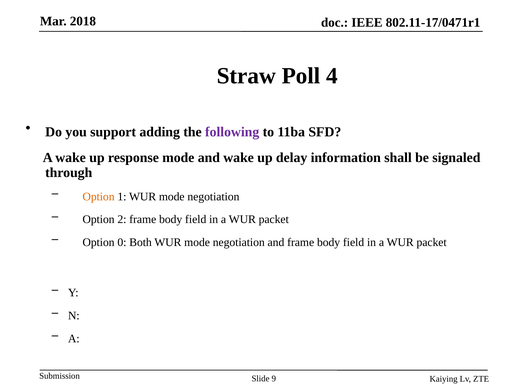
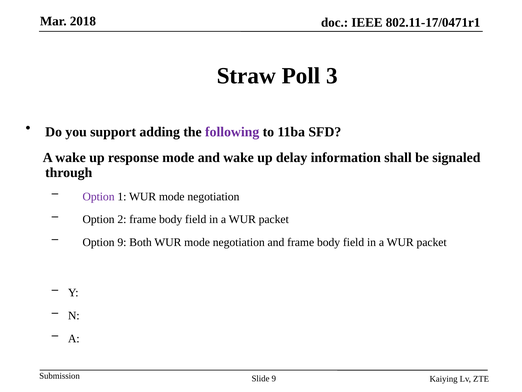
4: 4 -> 3 (332, 76)
Option colour: orange -> purple (99, 196)
Option 0: 0 -> 9 (122, 242)
